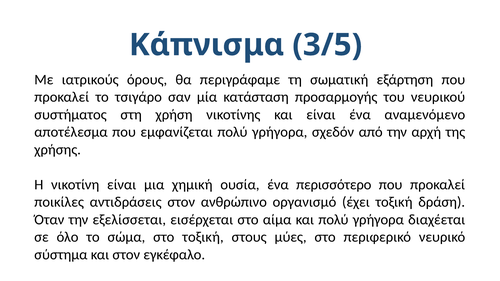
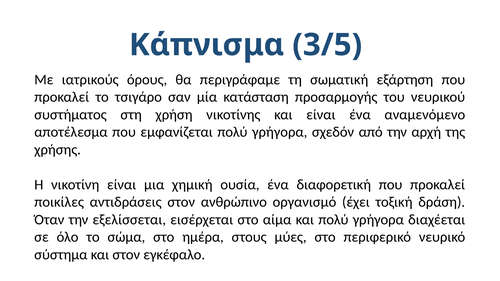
περισσότερο: περισσότερο -> διαφορετική (334, 185)
στο τοξική: τοξική -> ημέρα (203, 237)
